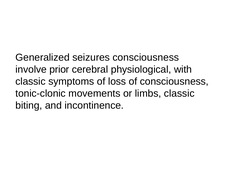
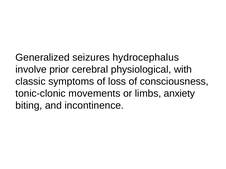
seizures consciousness: consciousness -> hydrocephalus (146, 58)
limbs classic: classic -> anxiety (179, 94)
